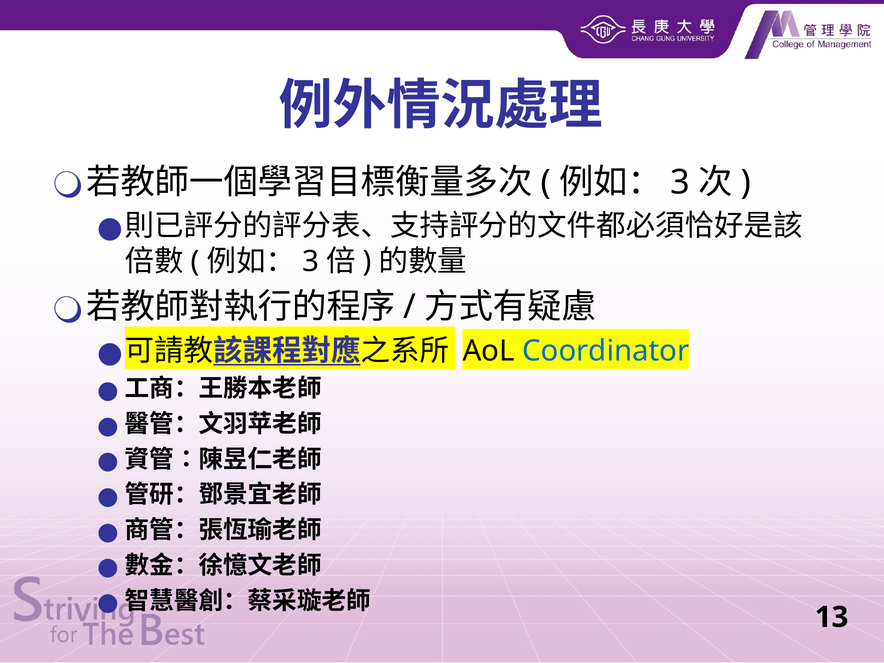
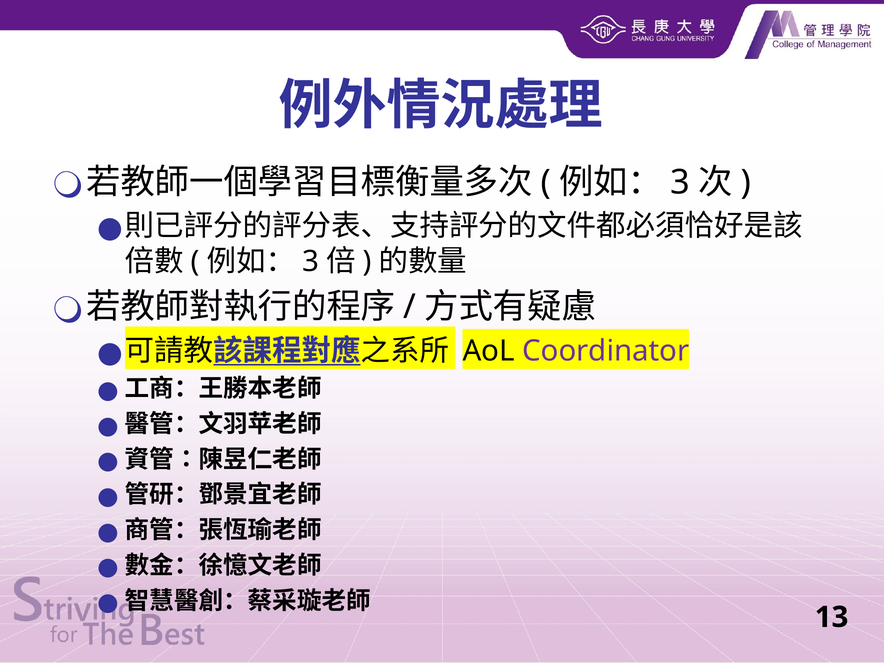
Coordinator colour: blue -> purple (606, 351)
